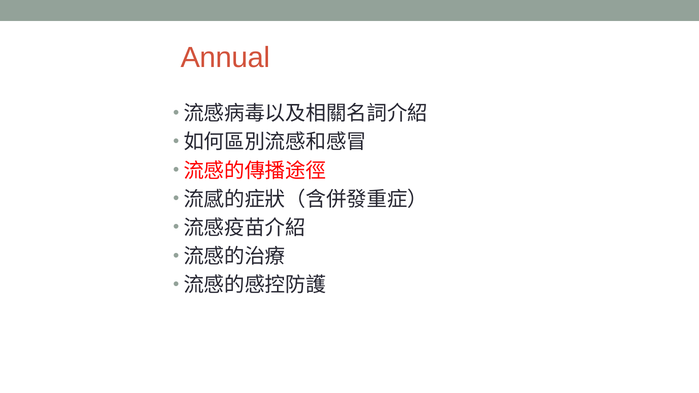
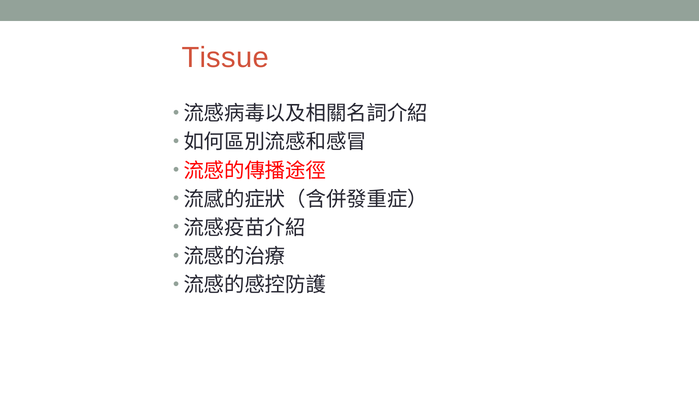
Annual: Annual -> Tissue (225, 58)
